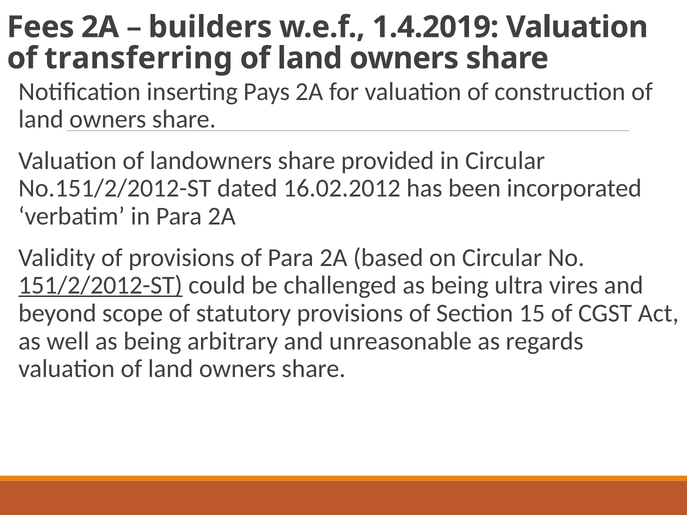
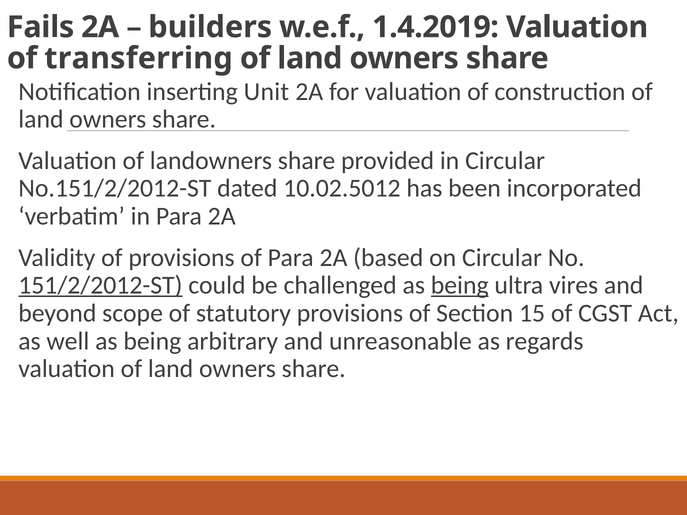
Fees: Fees -> Fails (41, 27)
Pays: Pays -> Unit (266, 92)
16.02.2012: 16.02.2012 -> 10.02.5012 (342, 189)
being underline: none -> present (460, 286)
